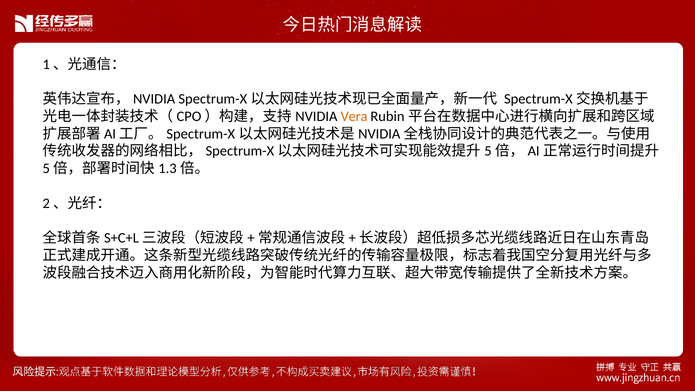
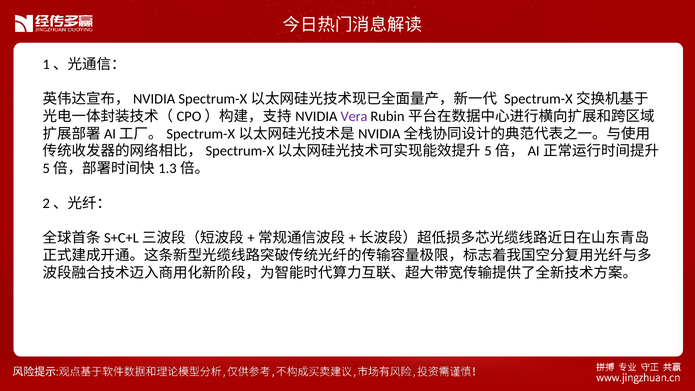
Vera colour: orange -> purple (354, 116)
